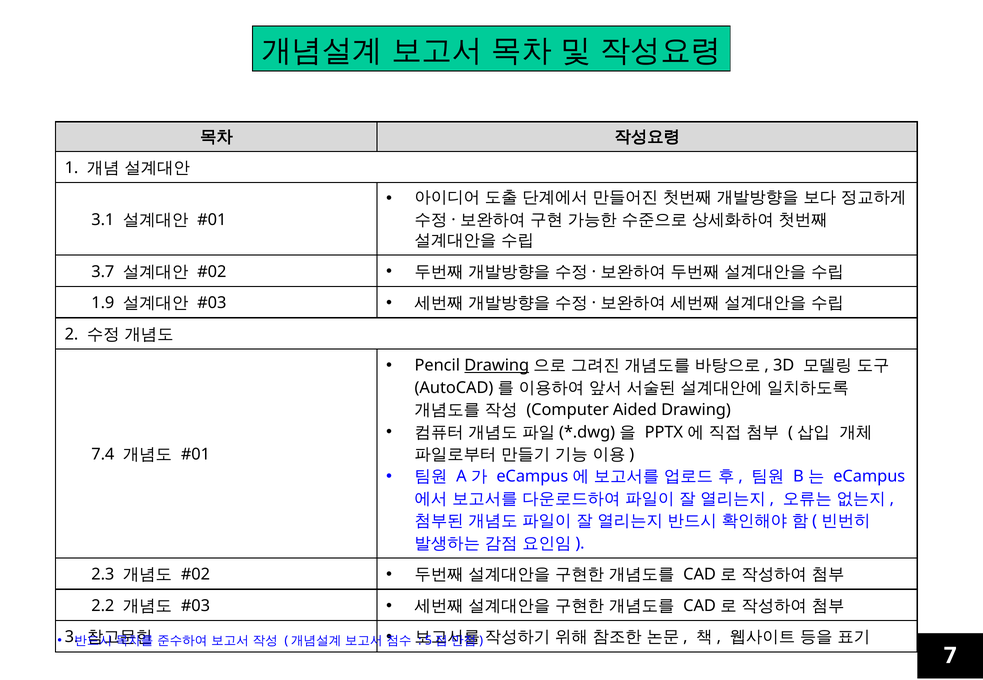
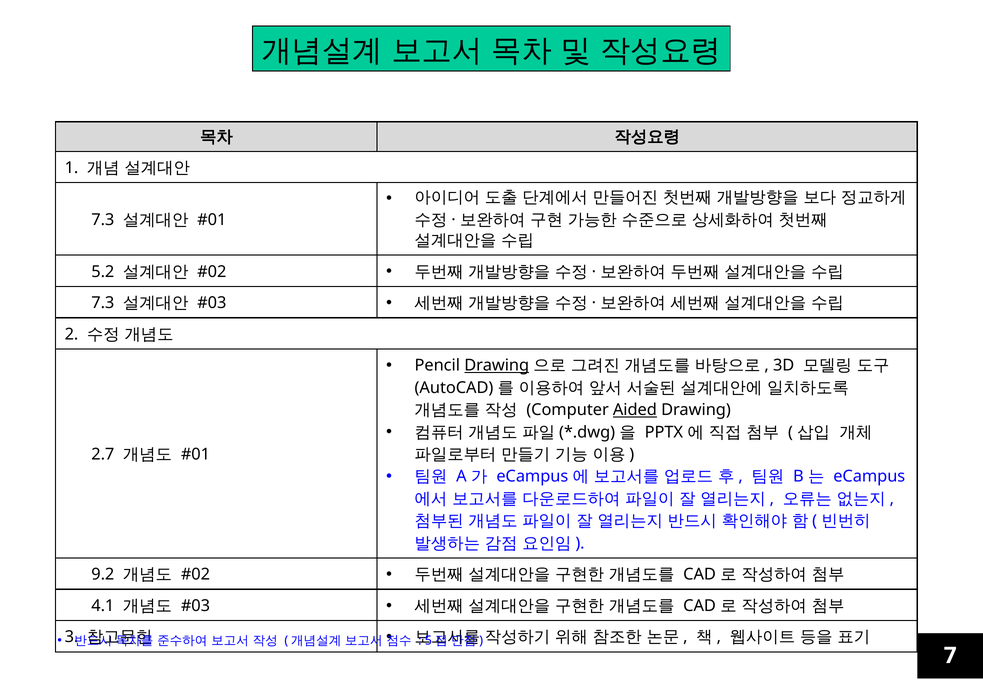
3.1: 3.1 -> 7.3 (103, 220)
3.7: 3.7 -> 5.2 (103, 272)
1.9: 1.9 -> 7.3 (103, 303)
Aided underline: none -> present (635, 410)
7.4: 7.4 -> 2.7 (103, 455)
2.3: 2.3 -> 9.2 (103, 575)
2.2: 2.2 -> 4.1 (103, 606)
